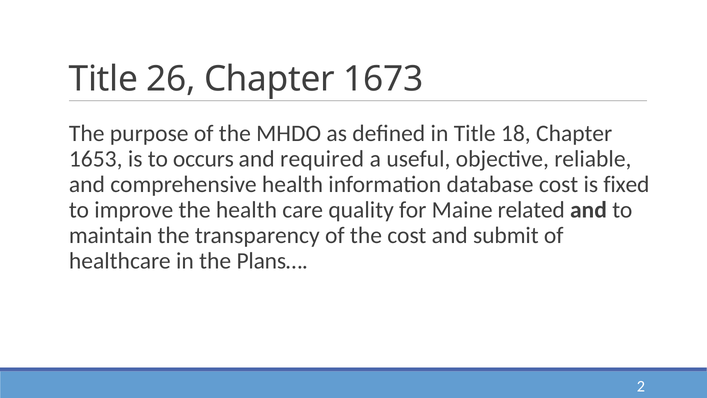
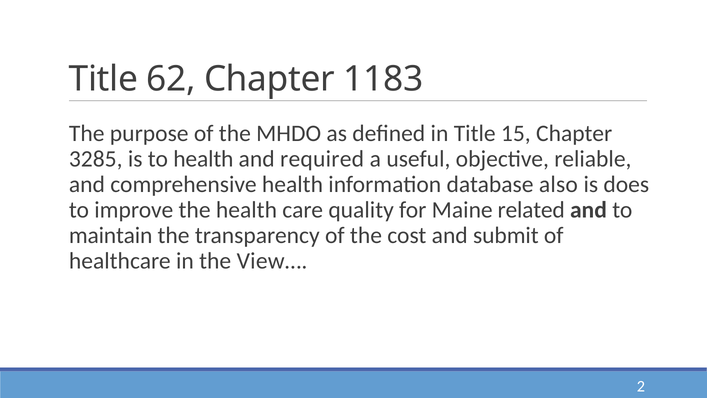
26: 26 -> 62 (171, 79)
1673: 1673 -> 1183 (383, 79)
18: 18 -> 15 (516, 134)
1653: 1653 -> 3285 (96, 159)
to occurs: occurs -> health (203, 159)
database cost: cost -> also (558, 184)
fixed: fixed -> does (626, 184)
Plans…: Plans… -> View… (272, 261)
